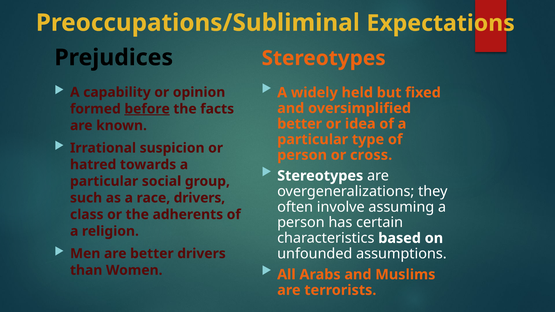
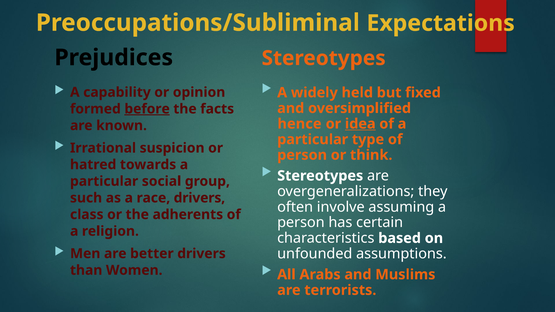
better: better -> hence (299, 124)
idea underline: none -> present (360, 124)
cross: cross -> think (371, 155)
